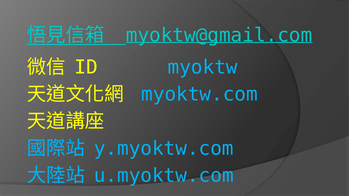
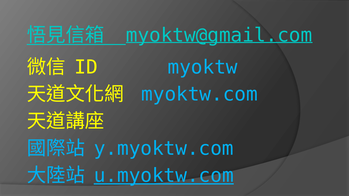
u.myoktw.com underline: none -> present (164, 176)
